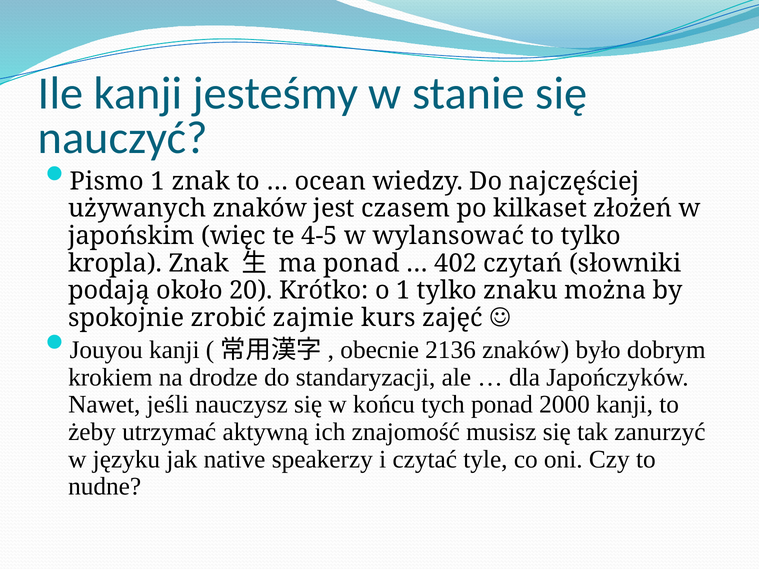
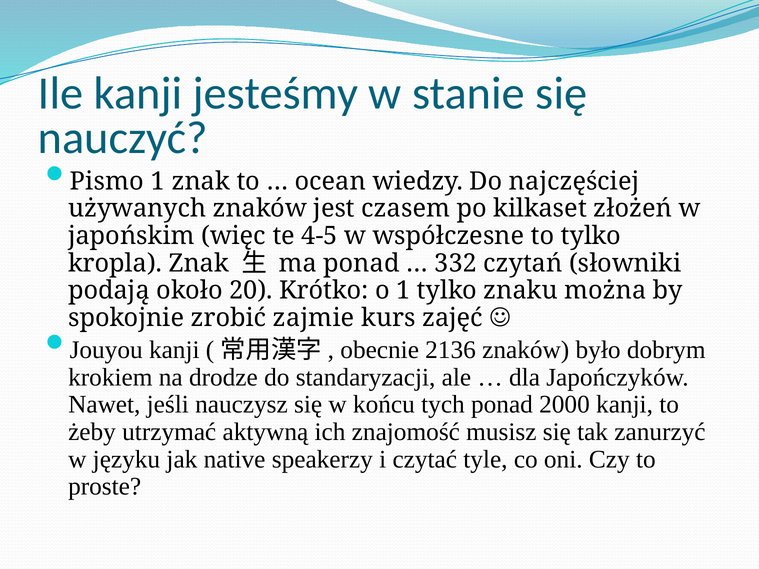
wylansować: wylansować -> współczesne (448, 236)
402: 402 -> 332 (456, 263)
nudne: nudne -> proste (105, 487)
